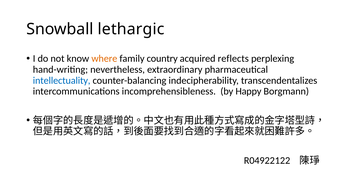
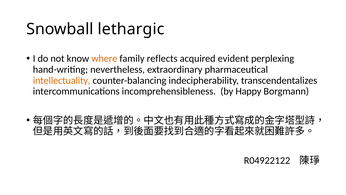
country: country -> reflects (162, 58)
reflects: reflects -> evident (233, 58)
intellectuality colour: blue -> orange (62, 80)
